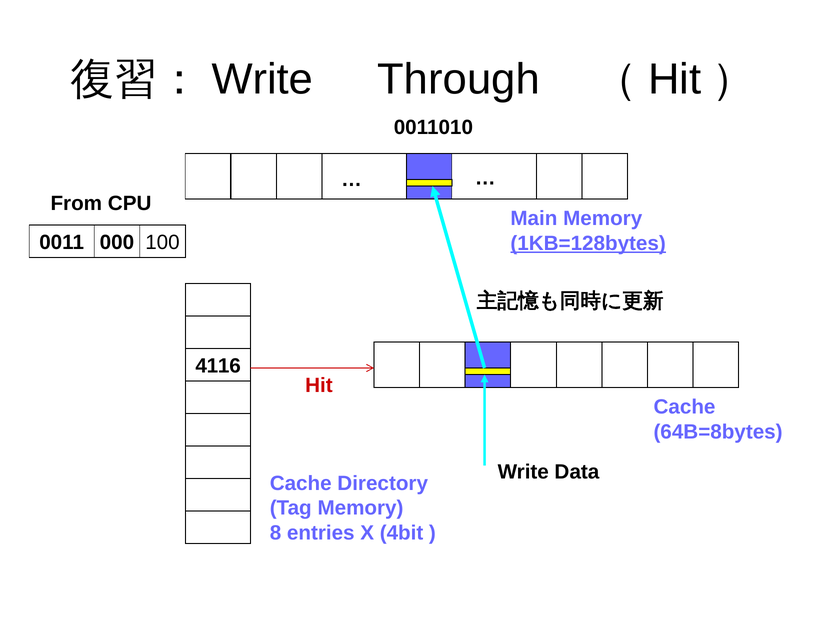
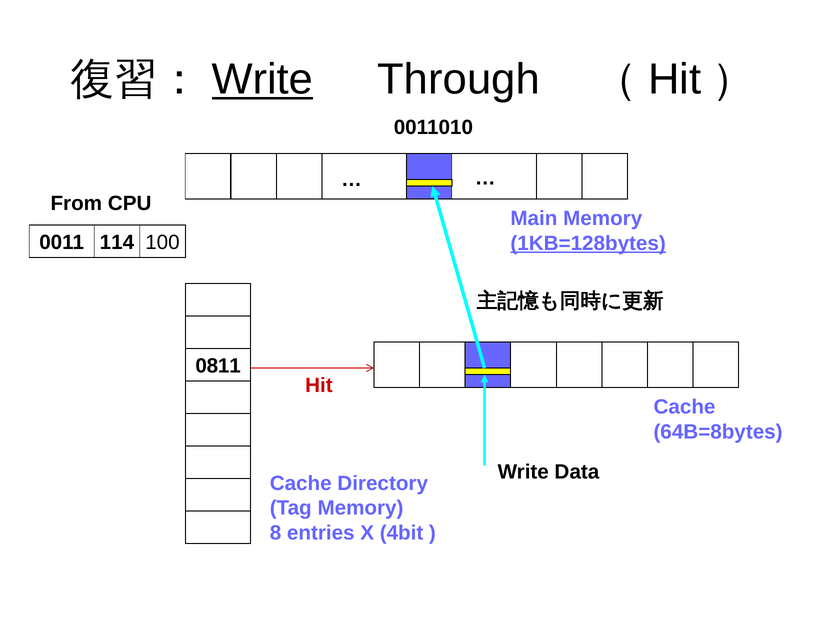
Write underline: none -> present (263, 79)
000: 000 -> 114 (117, 243)
4116: 4116 -> 0811 (218, 366)
